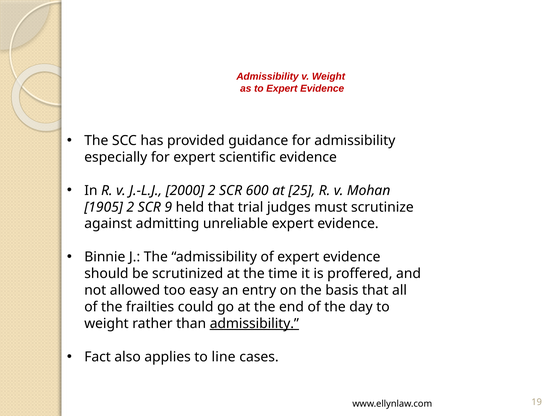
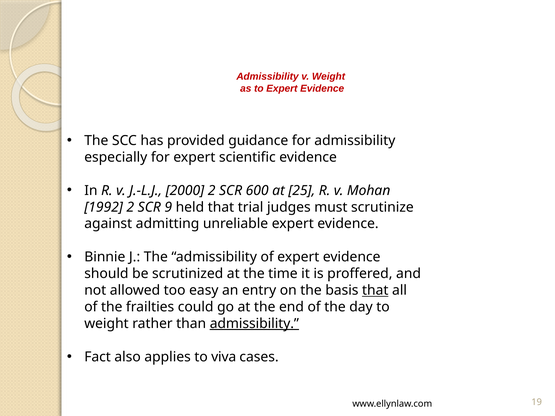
1905: 1905 -> 1992 (104, 207)
that underline: none -> present (375, 290)
line: line -> viva (224, 357)
